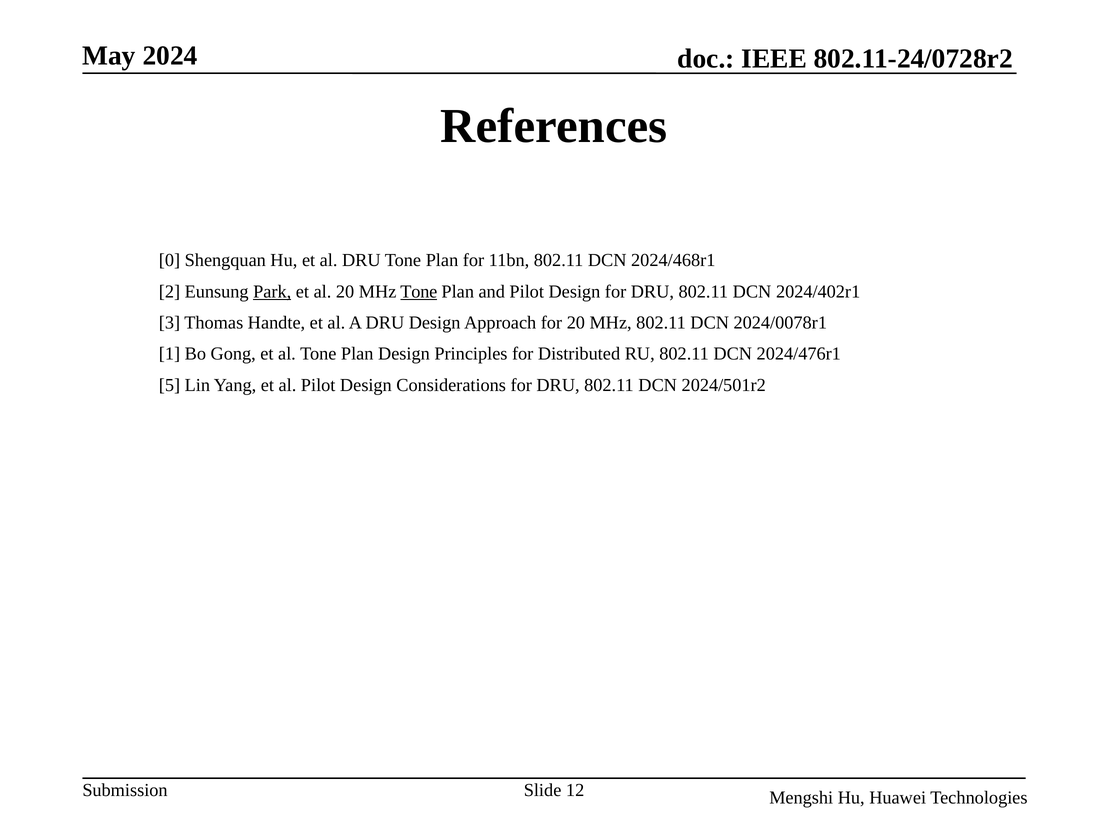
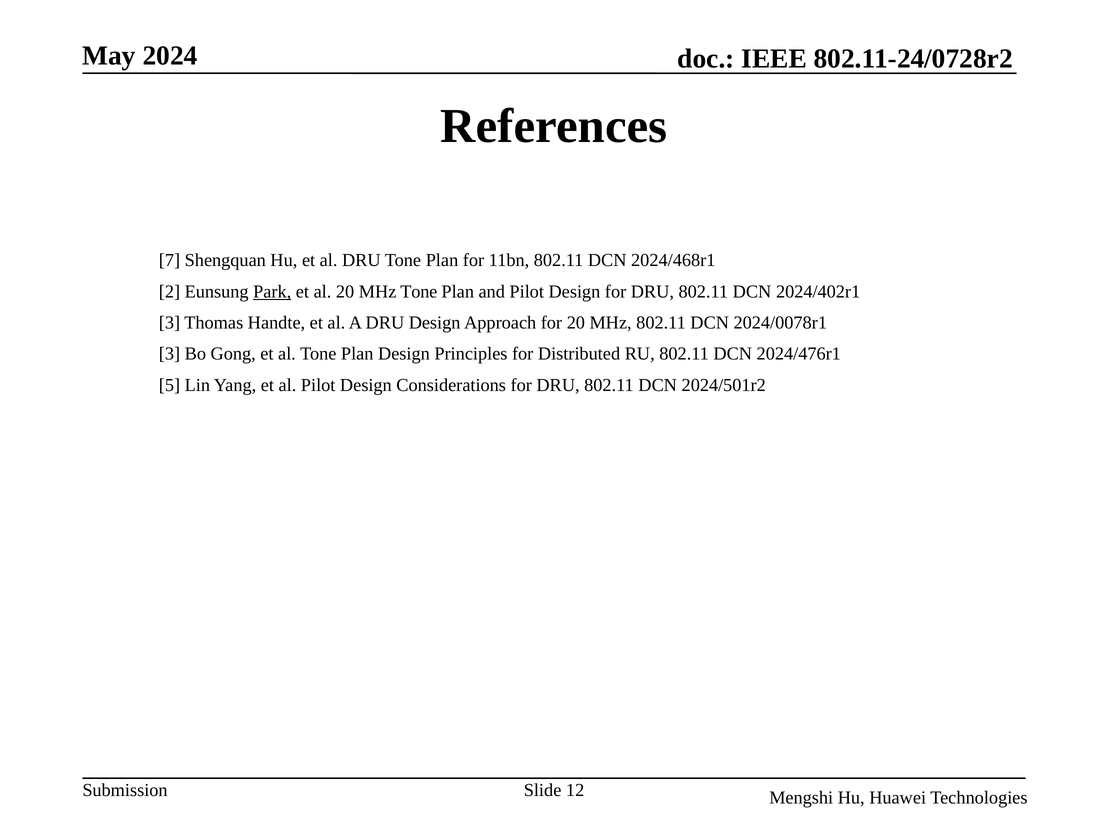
0: 0 -> 7 (169, 260)
Tone underline: present -> none (419, 292)
1: 1 -> 3 (169, 354)
